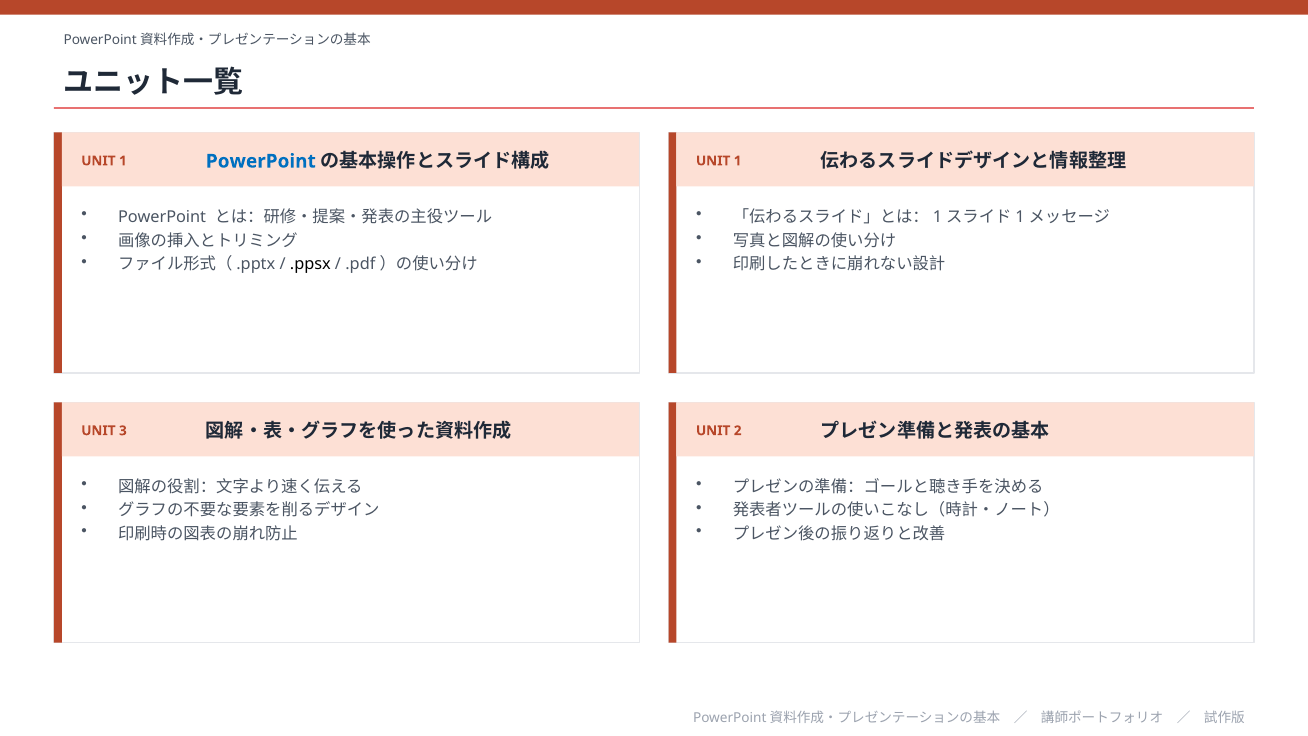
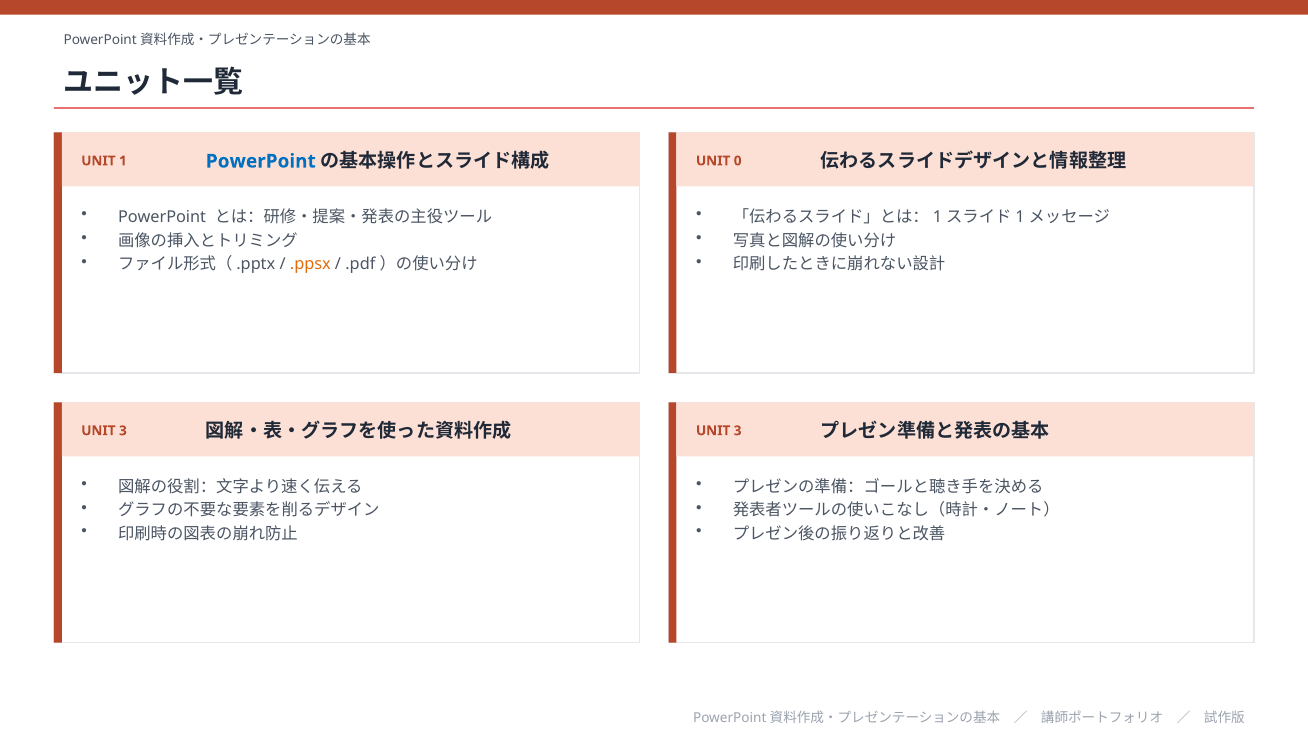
1: 1 -> 0 (738, 161)
.ppsx colour: black -> orange (310, 264)
2: 2 -> 3 (738, 431)
